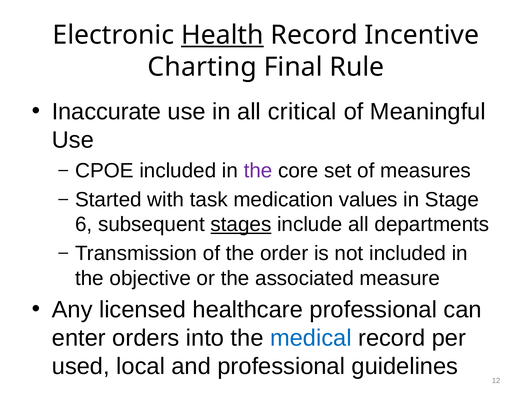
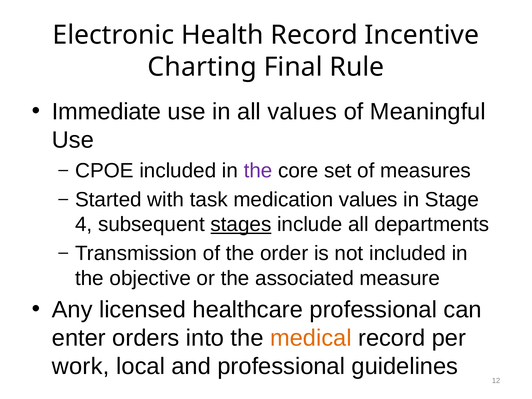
Health underline: present -> none (222, 35)
Inaccurate: Inaccurate -> Immediate (106, 112)
all critical: critical -> values (302, 112)
6: 6 -> 4 (84, 224)
medical colour: blue -> orange (311, 338)
used: used -> work (81, 367)
